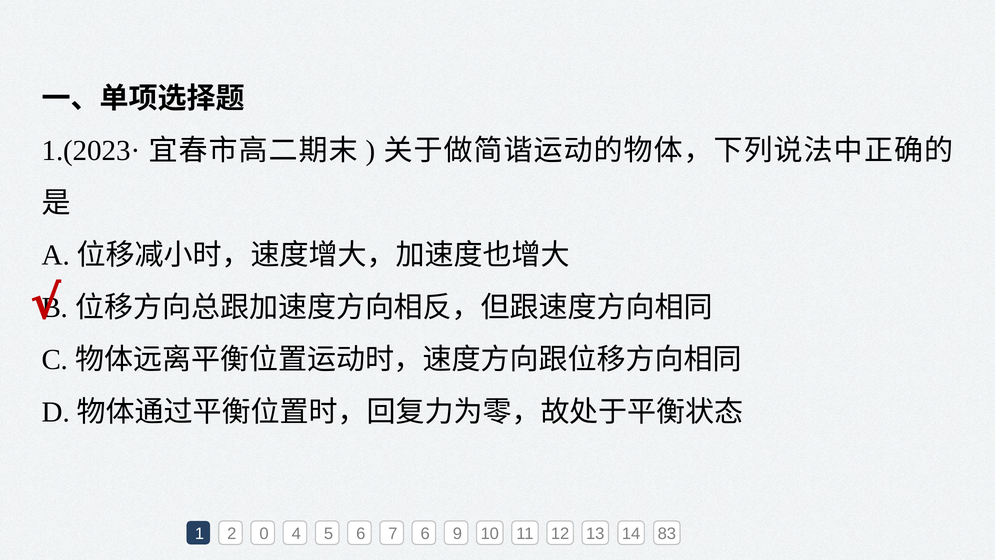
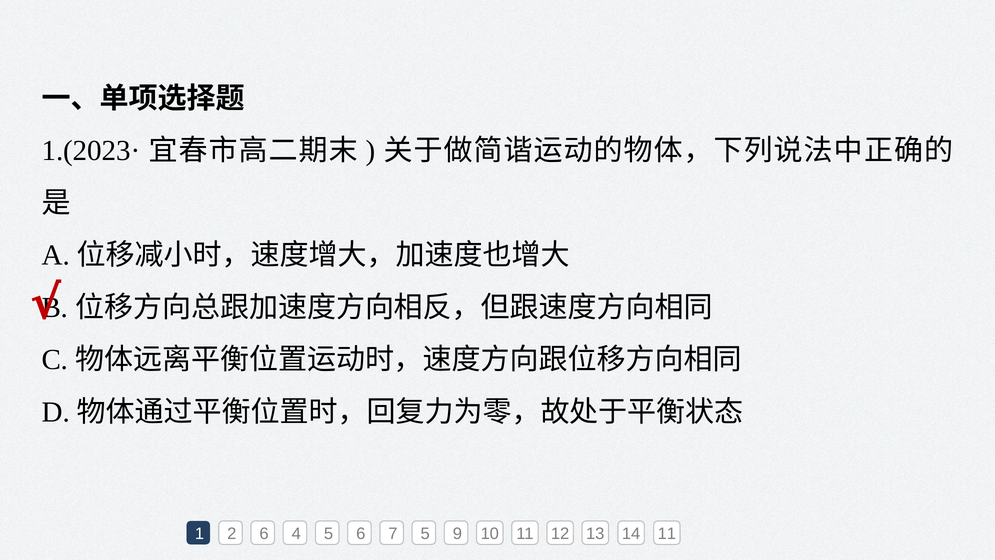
2 0: 0 -> 6 (264, 534)
7 6: 6 -> 5 (425, 534)
14 83: 83 -> 11 (667, 534)
